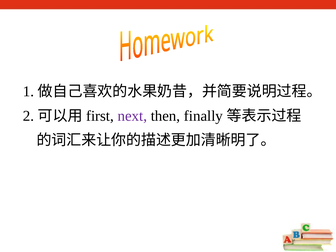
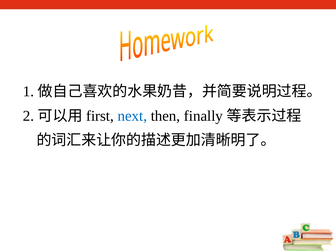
next colour: purple -> blue (132, 116)
